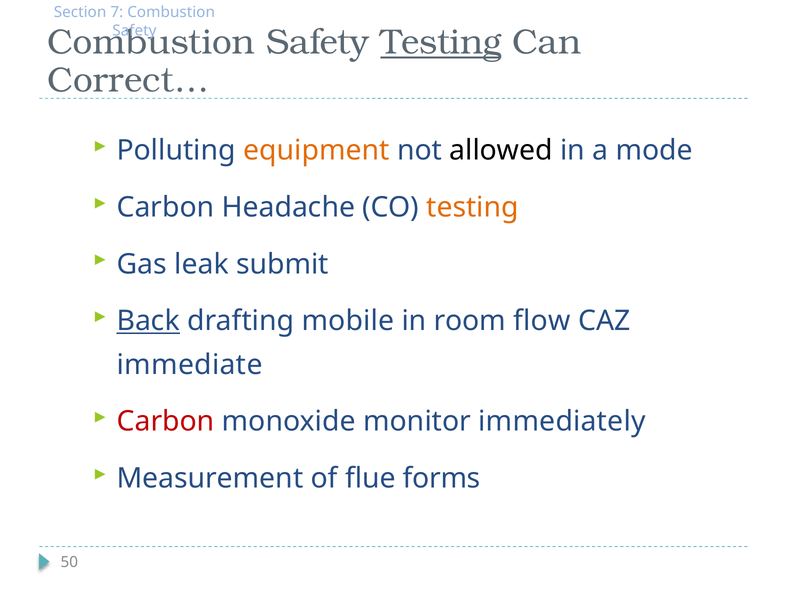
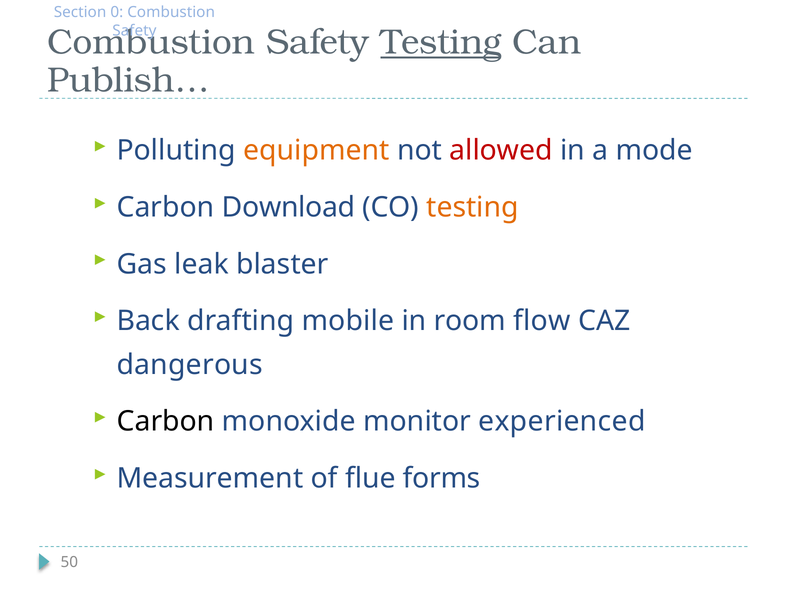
7: 7 -> 0 (117, 12)
Correct…: Correct… -> Publish… (128, 80)
allowed colour: black -> red (501, 151)
Headache: Headache -> Download (289, 207)
submit: submit -> blaster (282, 264)
Back underline: present -> none (148, 321)
immediate: immediate -> dangerous (190, 365)
Carbon colour: red -> black (166, 422)
immediately: immediately -> experienced (562, 422)
